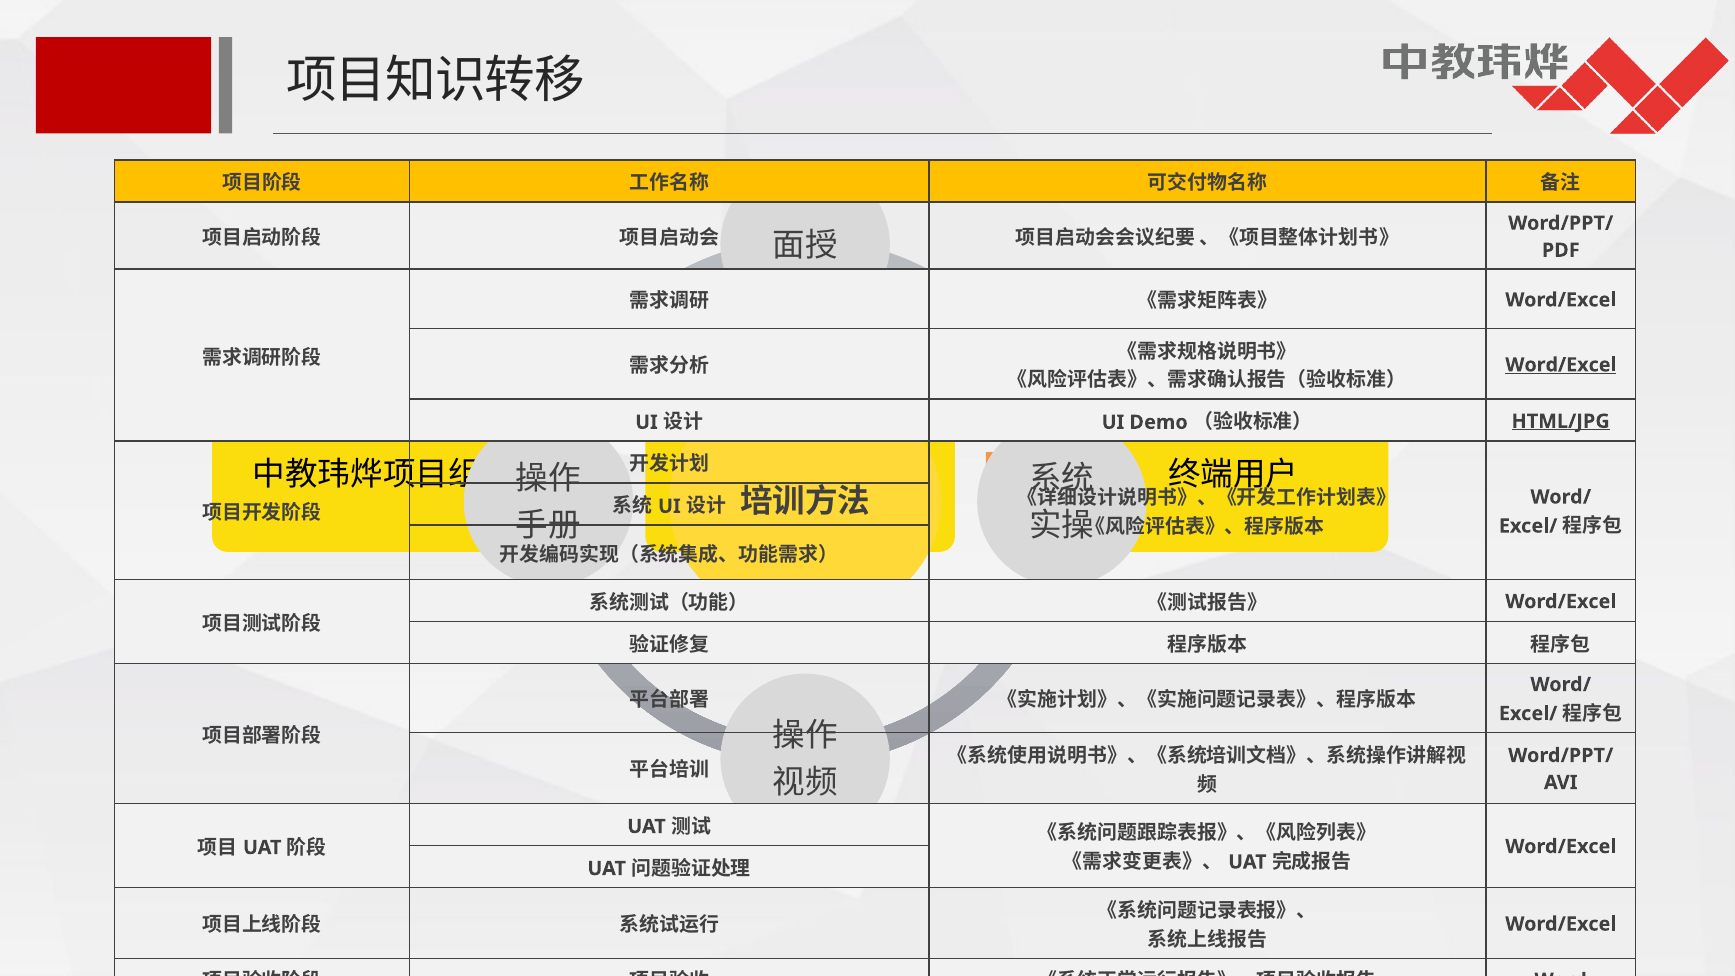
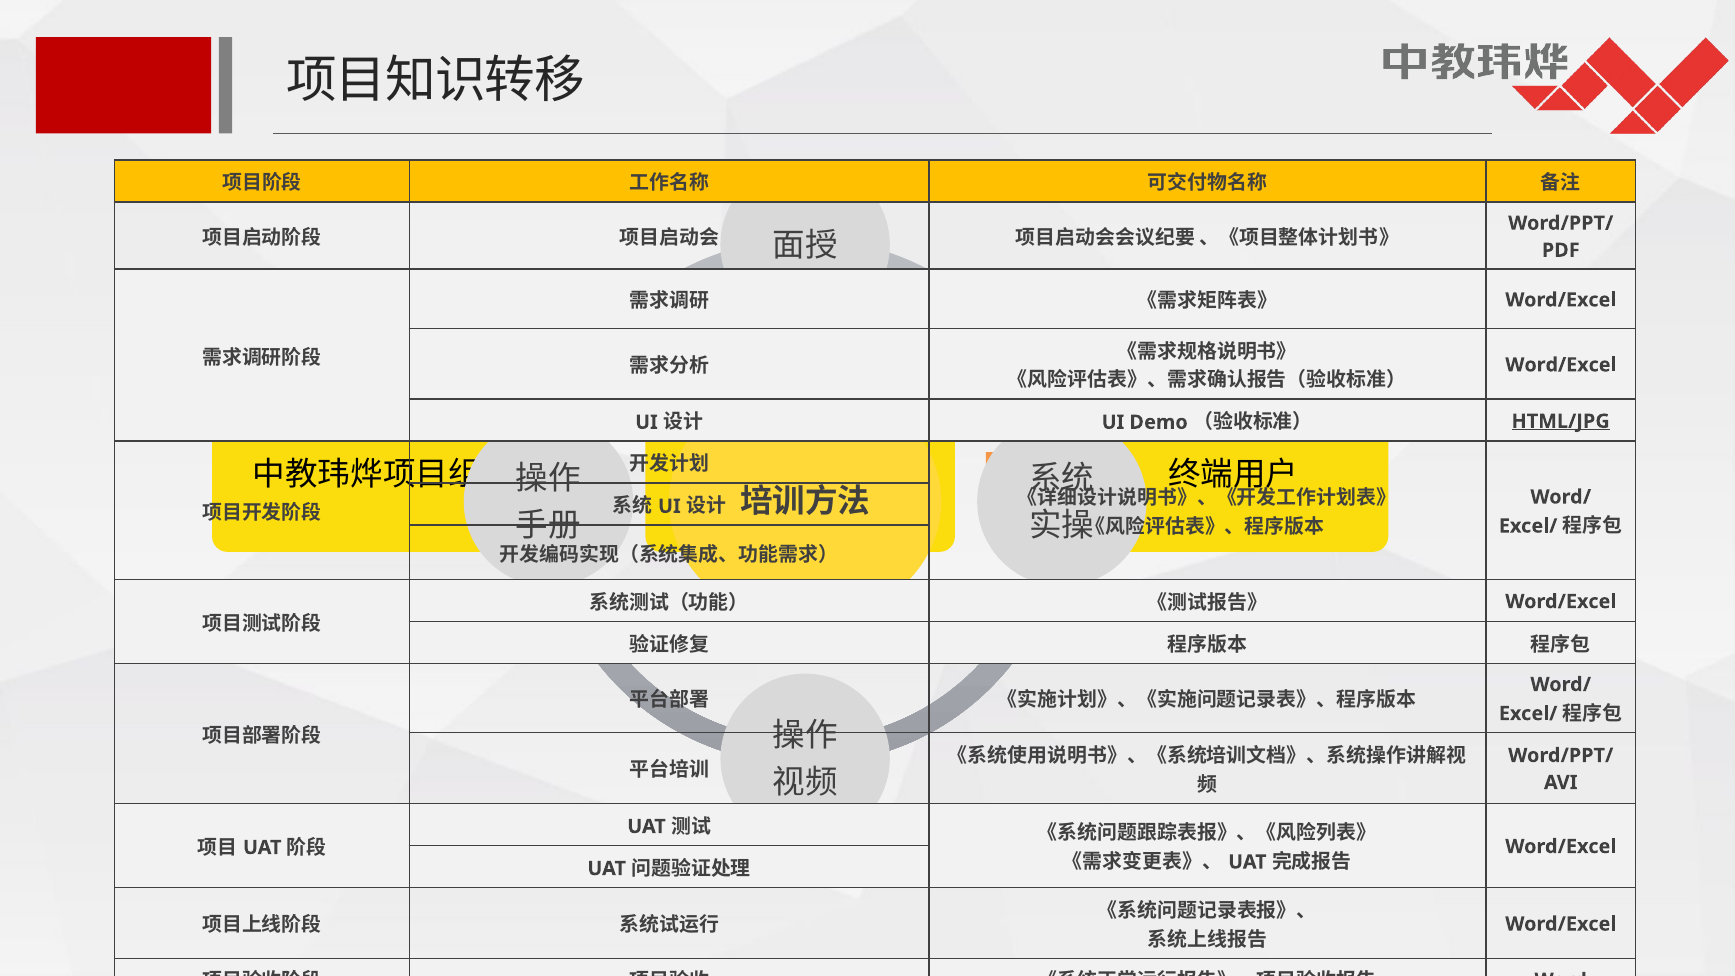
Word/Excel underline: present -> none (1561, 365)
